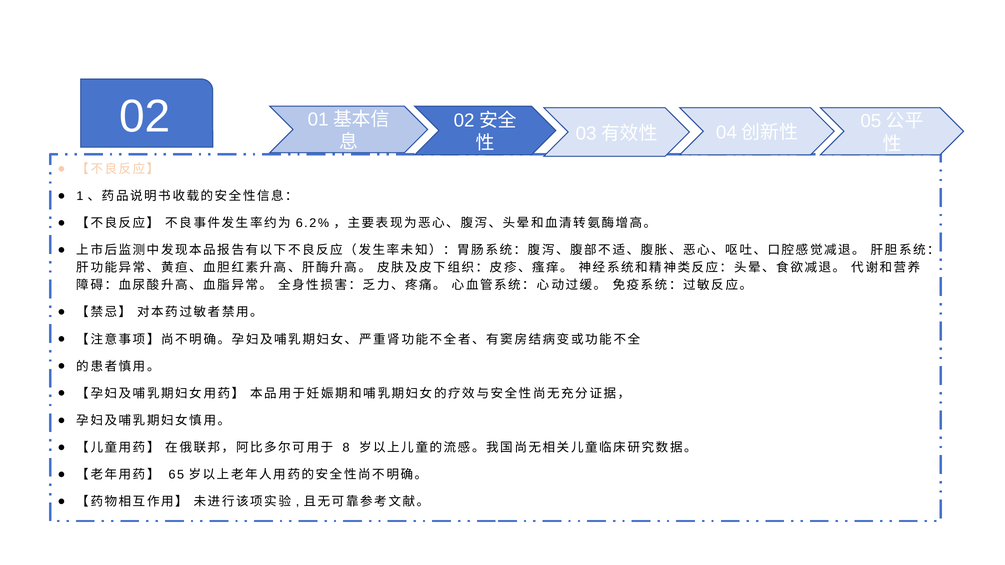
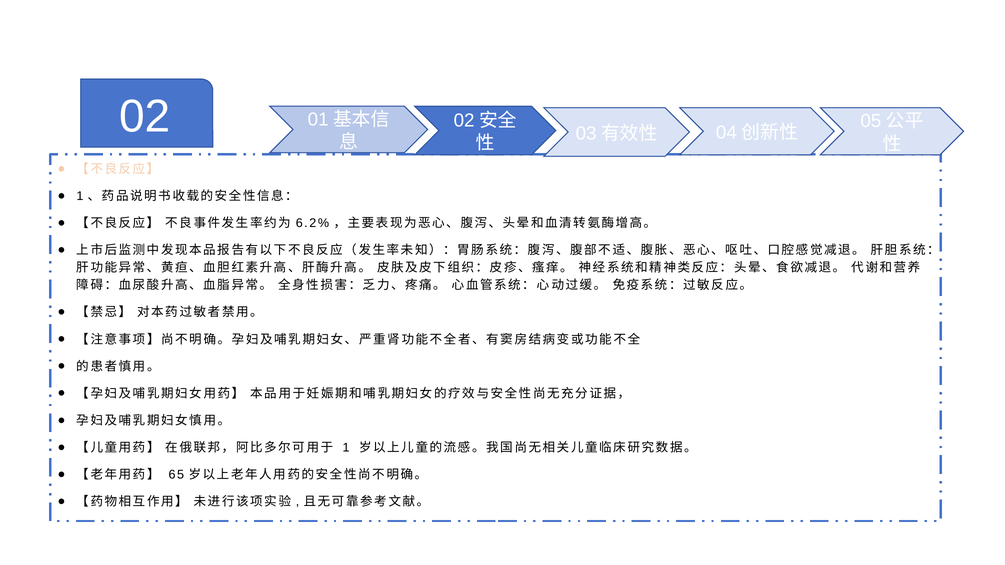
8: 8 -> 1 (346, 448)
